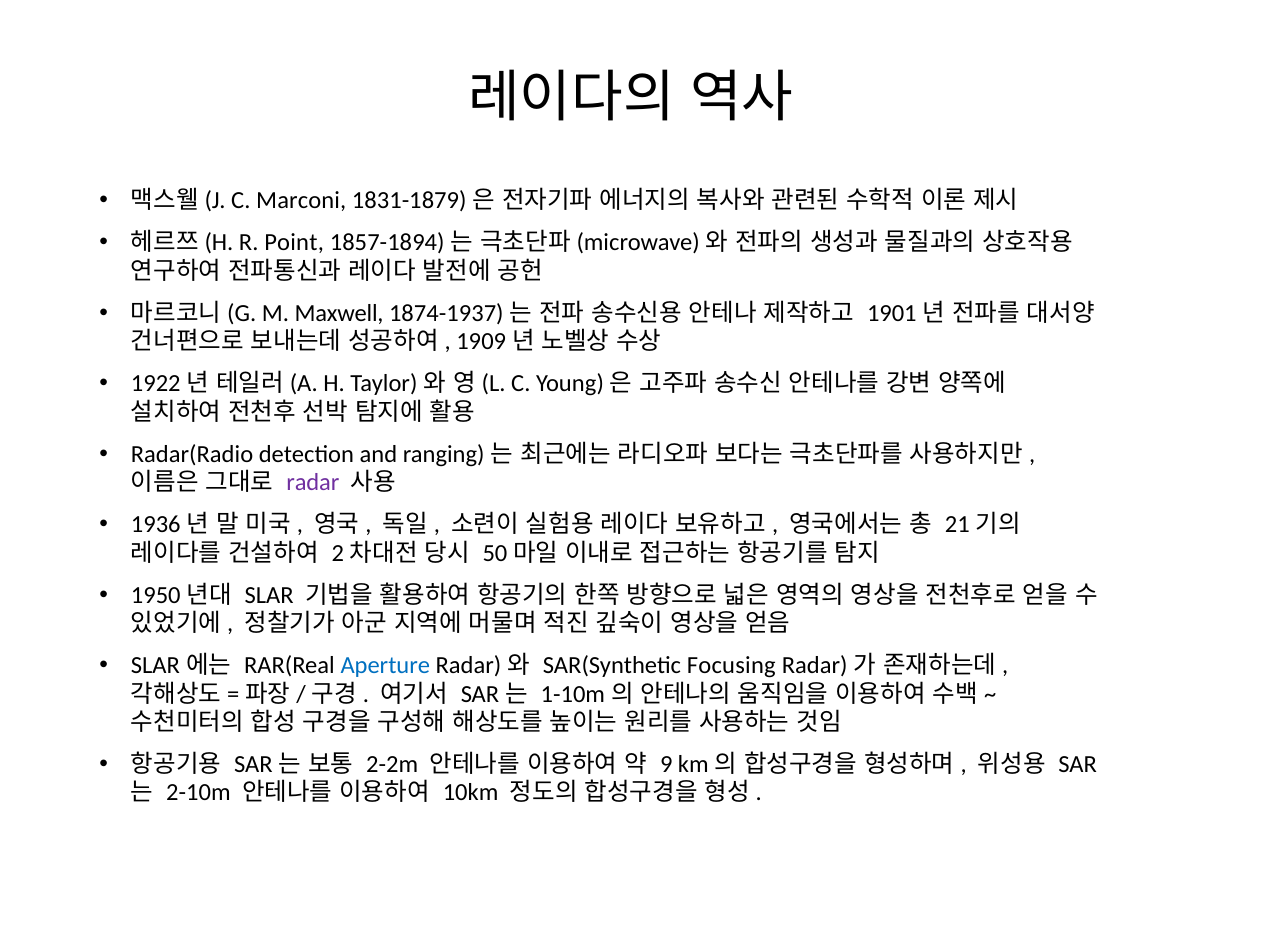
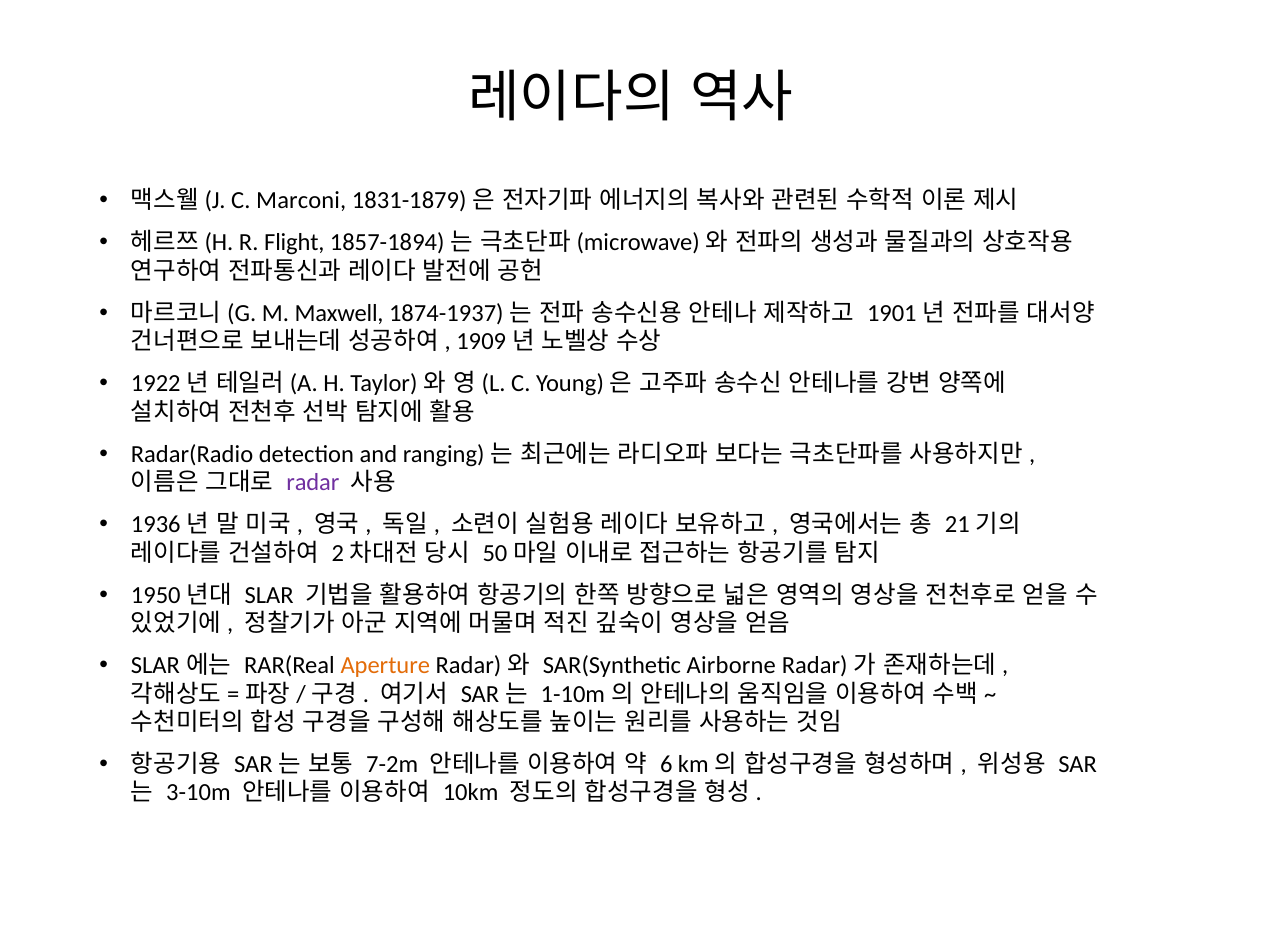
Point: Point -> Flight (294, 243)
Aperture colour: blue -> orange (385, 666)
Focusing: Focusing -> Airborne (731, 666)
2-2m: 2-2m -> 7-2m (392, 765)
9: 9 -> 6 (666, 765)
2-10m: 2-10m -> 3-10m (198, 793)
